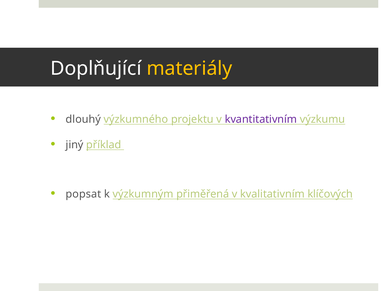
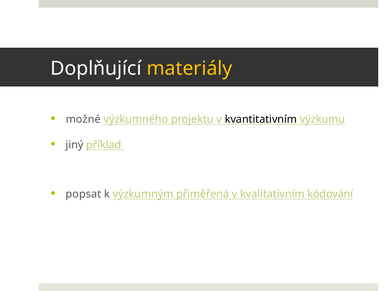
dlouhý: dlouhý -> možné (83, 119)
kvantitativním colour: purple -> black (261, 119)
klíčových: klíčových -> kódování (330, 194)
